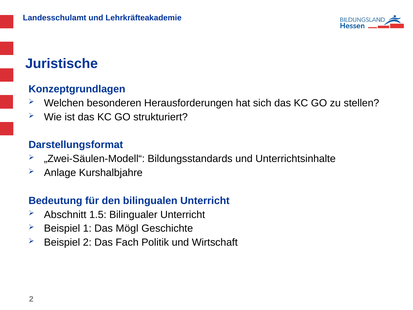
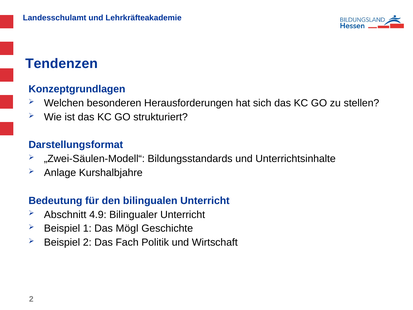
Juristische: Juristische -> Tendenzen (62, 64)
1.5: 1.5 -> 4.9 (98, 214)
